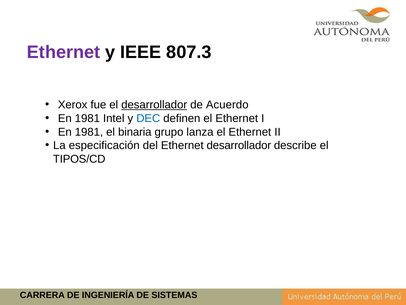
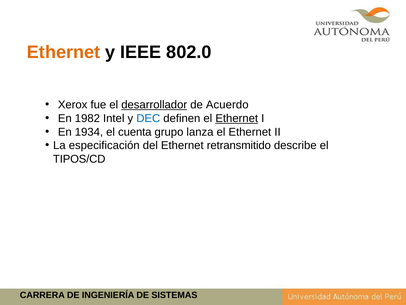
Ethernet colour: purple -> orange (64, 52)
807.3: 807.3 -> 802.0 (189, 52)
1981: 1981 -> 1982 (87, 118)
Ethernet underline: none -> present (237, 118)
1981: 1981 -> 1934 (89, 132)
binaria: binaria -> cuenta (135, 132)
Ethernet desarrollador: desarrollador -> retransmitido (239, 145)
